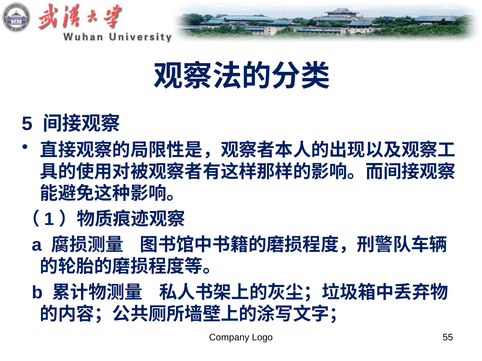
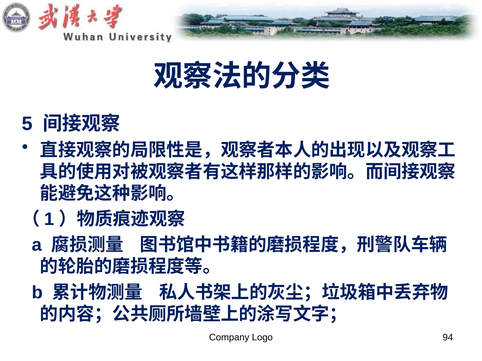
55: 55 -> 94 (448, 338)
